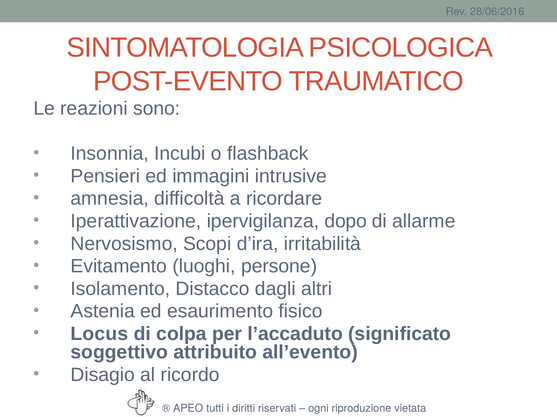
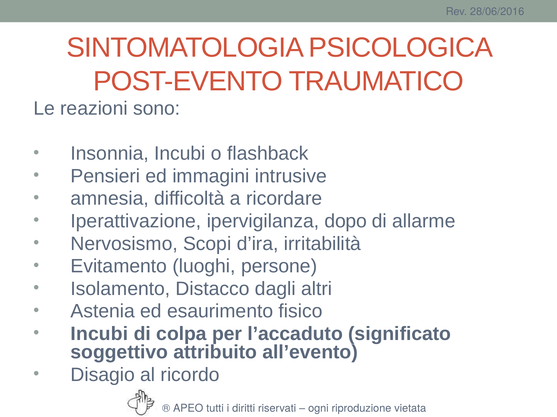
Locus: Locus -> Incubi (99, 334)
